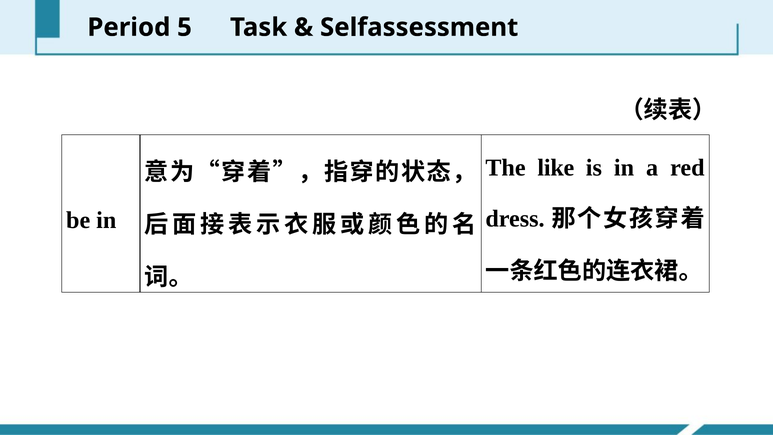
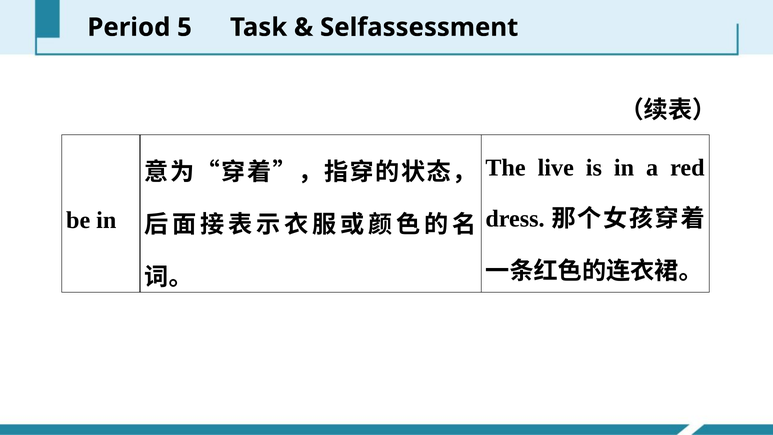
like: like -> live (556, 168)
